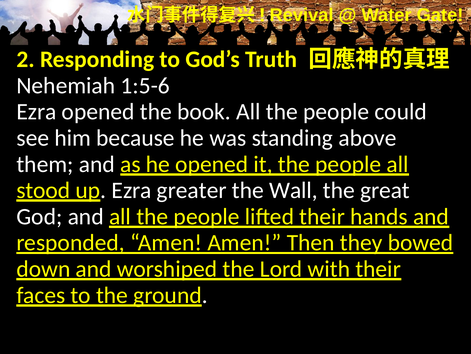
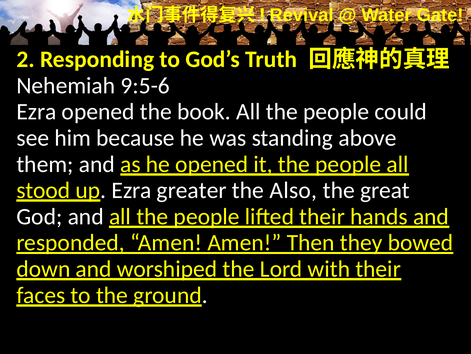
1:5-6: 1:5-6 -> 9:5-6 (145, 85)
Wall: Wall -> Also (293, 190)
